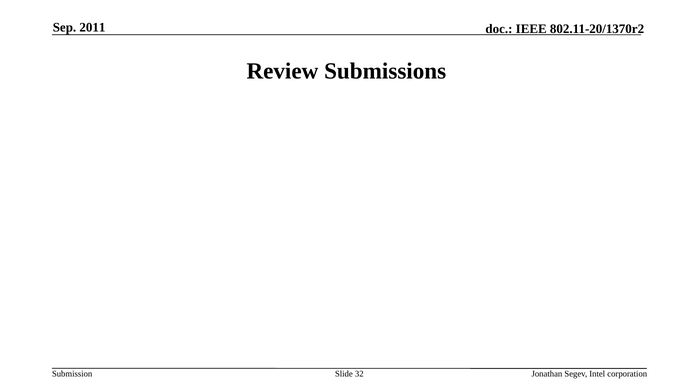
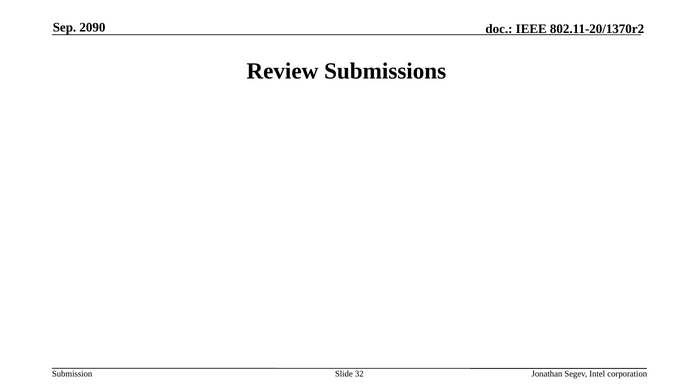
2011: 2011 -> 2090 (92, 28)
